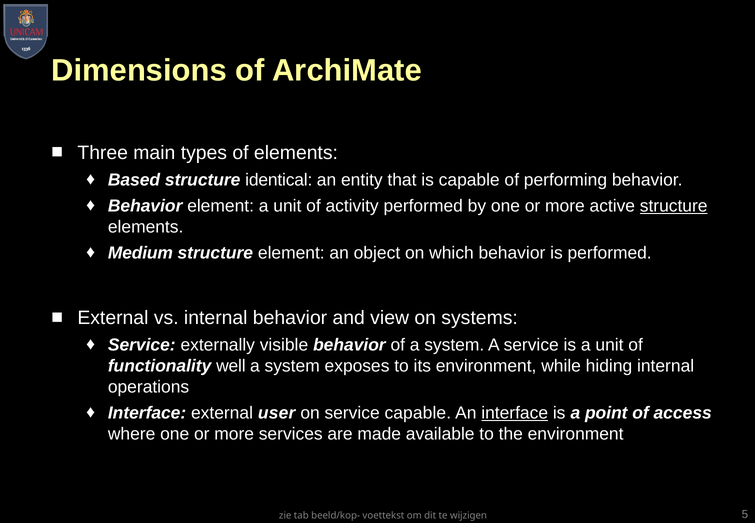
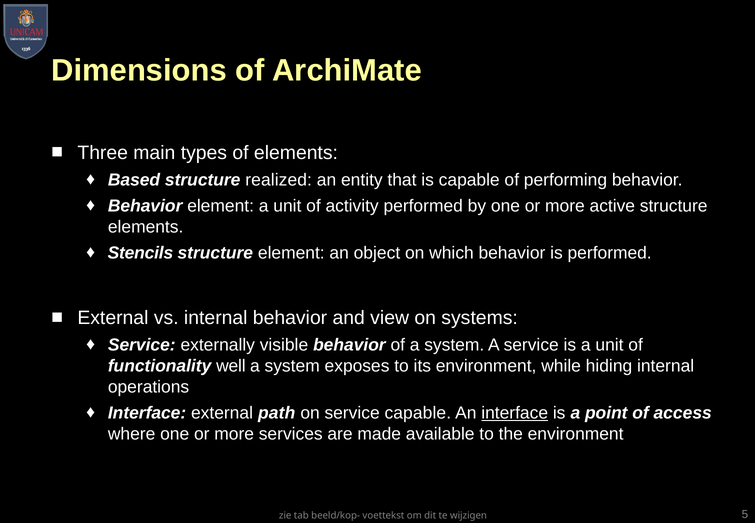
identical: identical -> realized (279, 180)
structure underline: present -> none (674, 206)
Medium: Medium -> Stencils (140, 253)
user: user -> path (277, 413)
